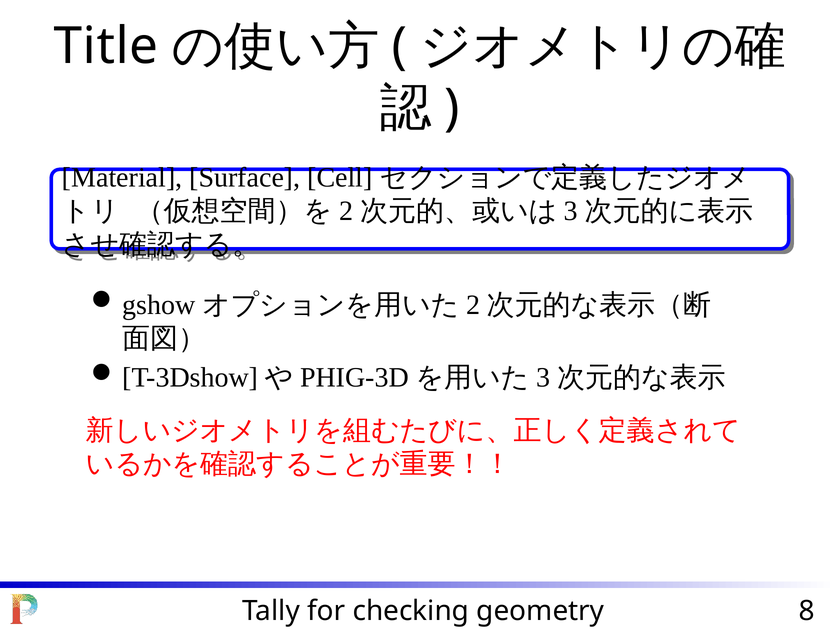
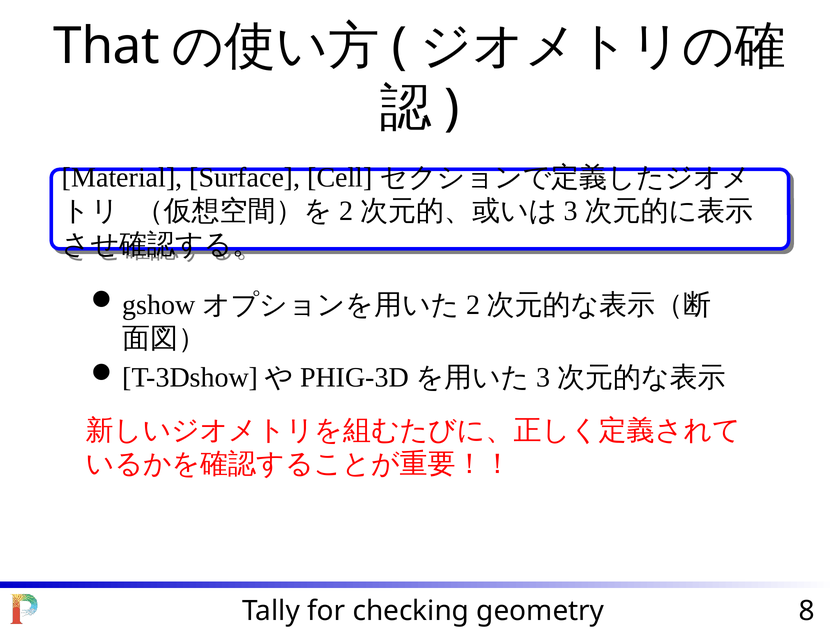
Title: Title -> That (107, 46)
